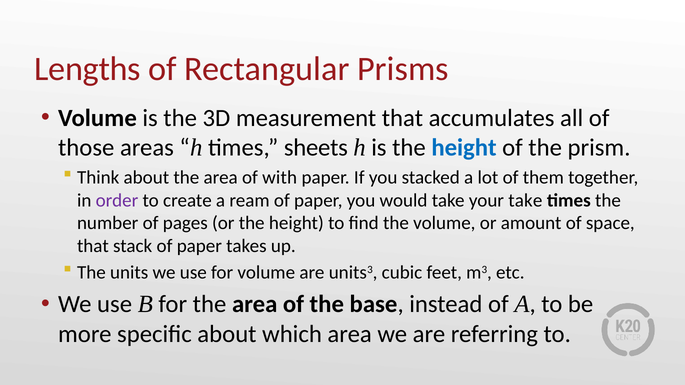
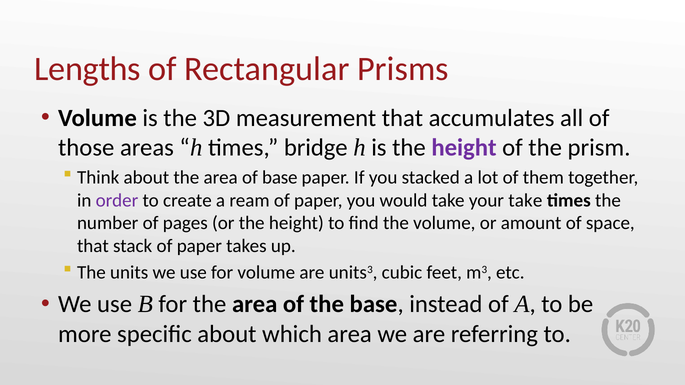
sheets: sheets -> bridge (316, 148)
height colour: blue -> purple (464, 148)
of with: with -> base (280, 178)
